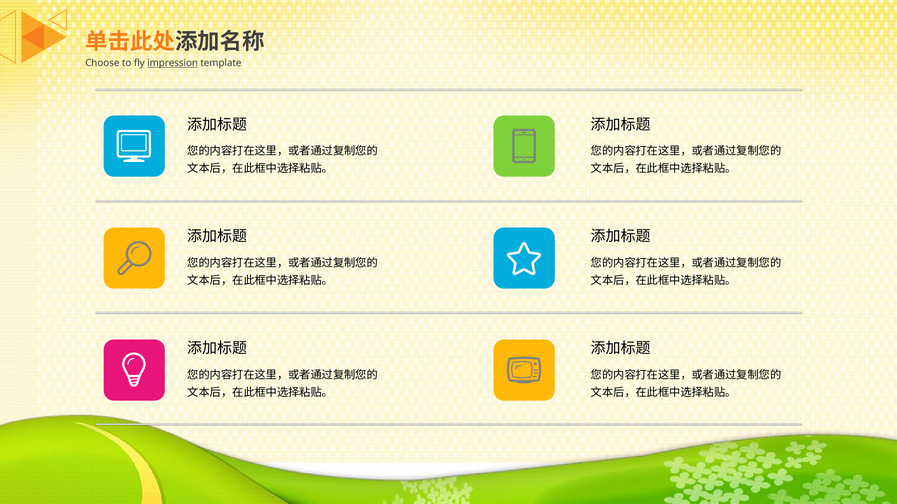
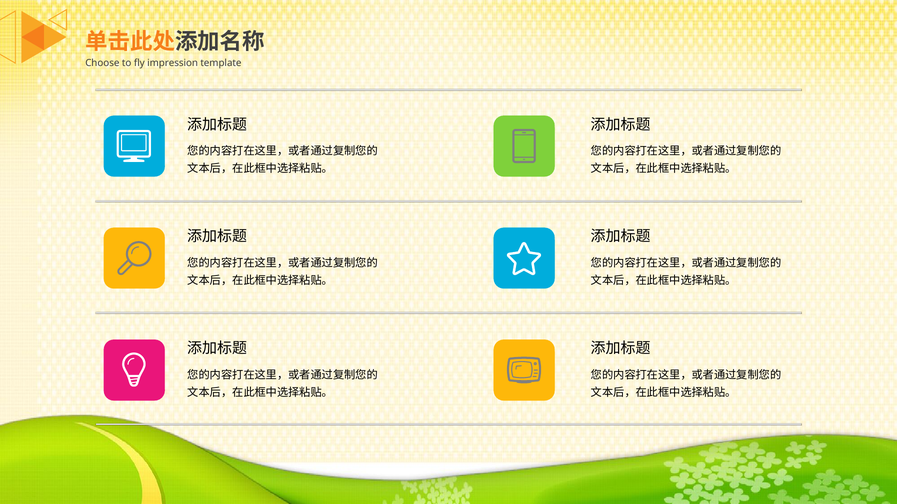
impression underline: present -> none (173, 63)
